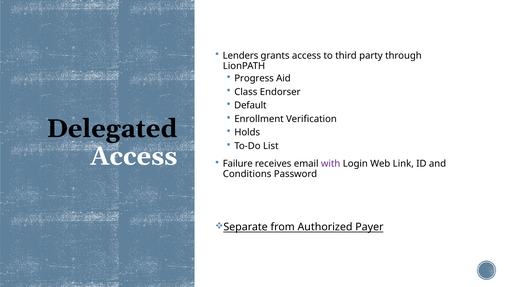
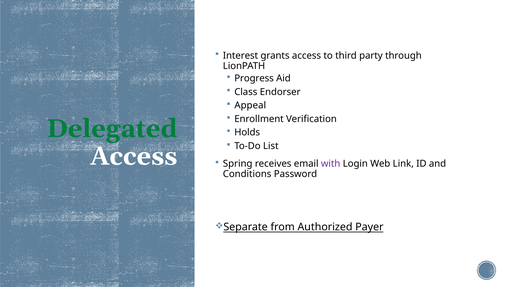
Lenders: Lenders -> Interest (240, 56)
Default: Default -> Appeal (250, 105)
Delegated colour: black -> green (112, 129)
Failure: Failure -> Spring (238, 164)
